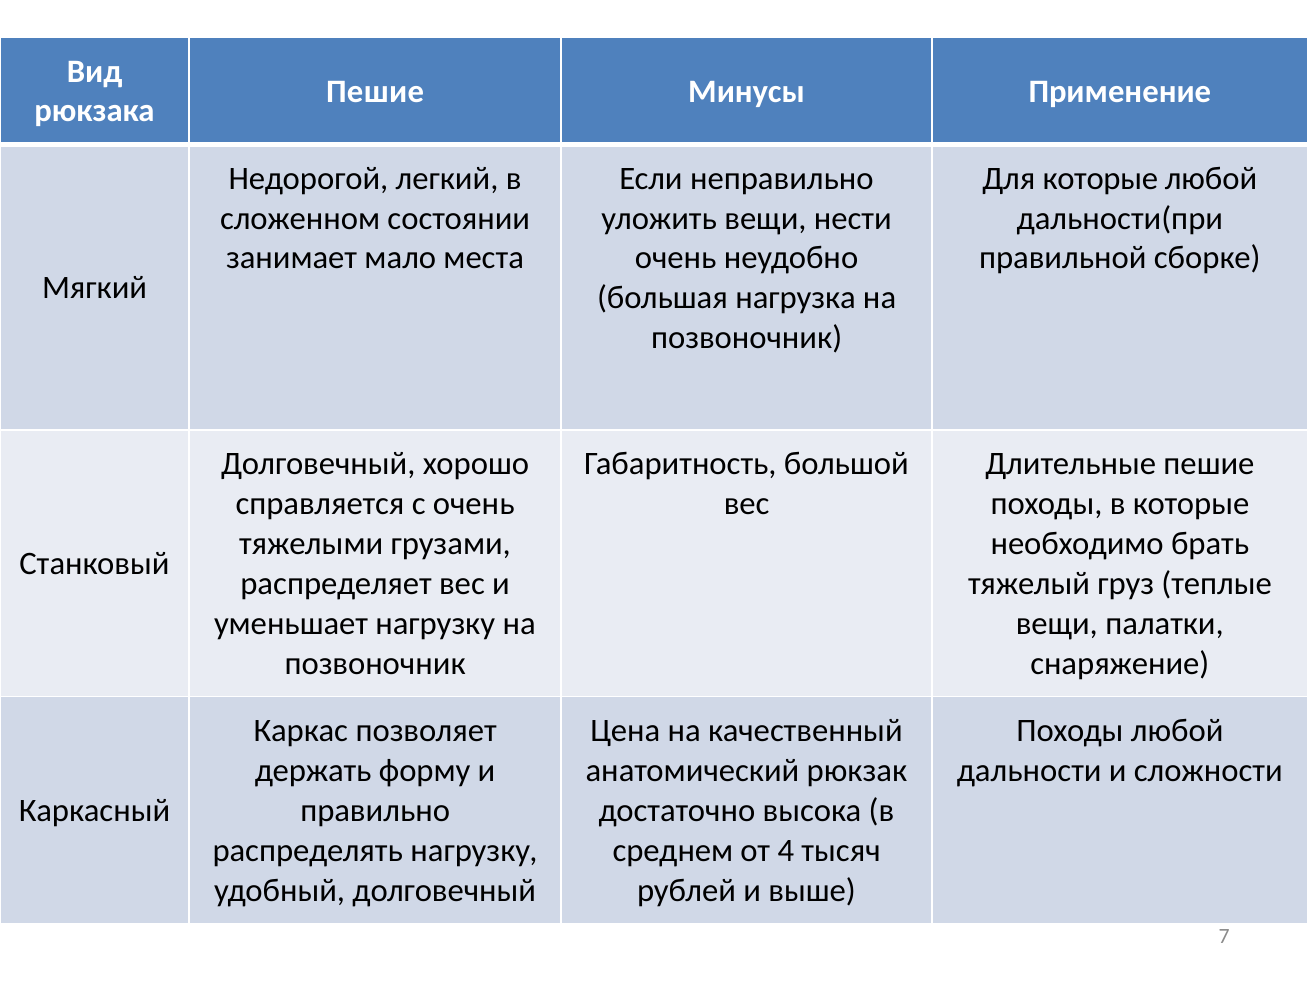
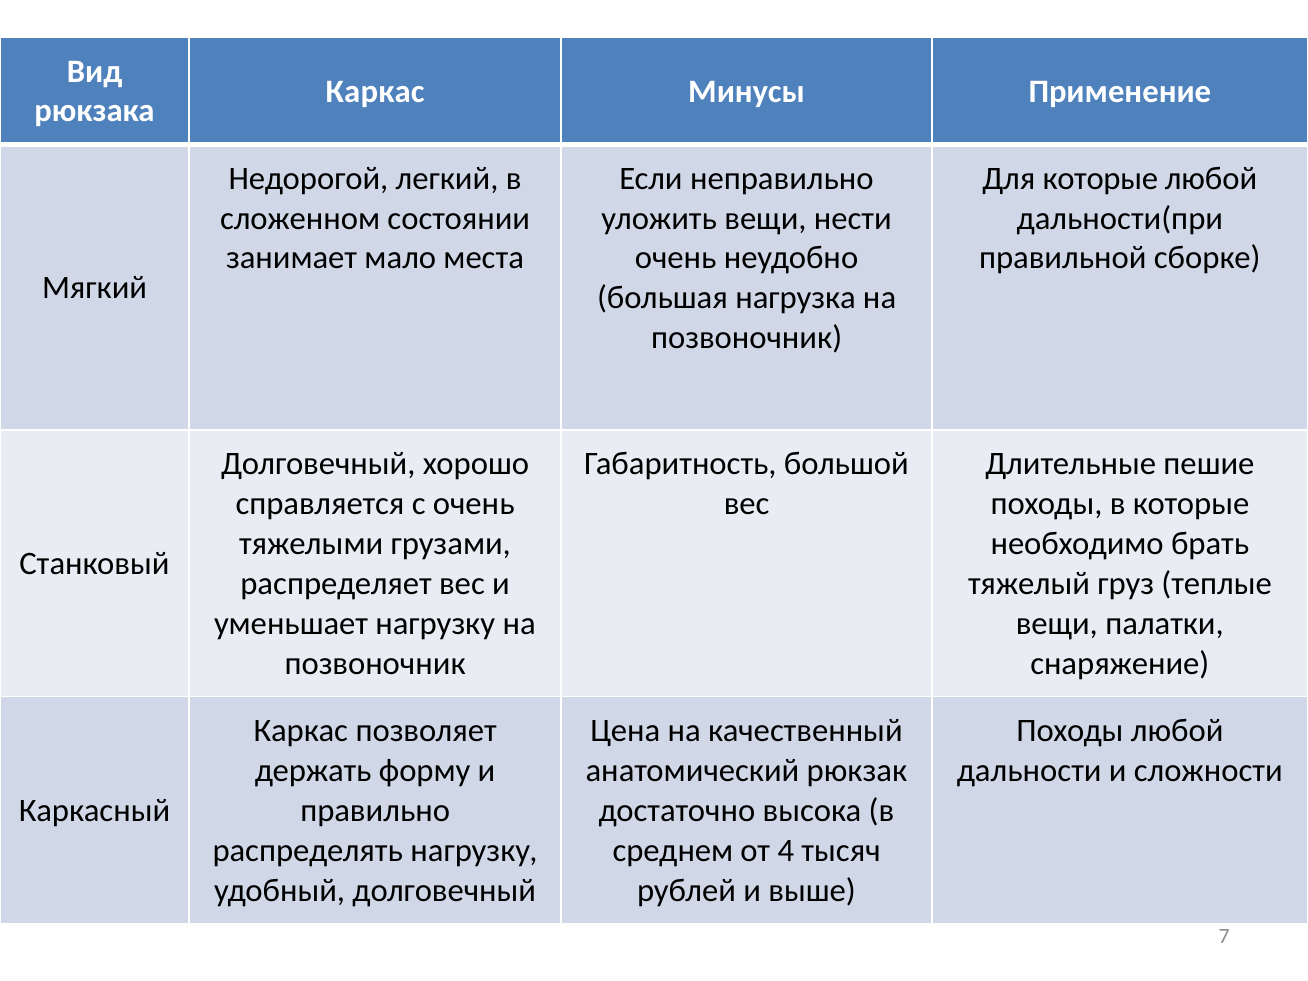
Пешие: Пешие -> Каркас (375, 91)
